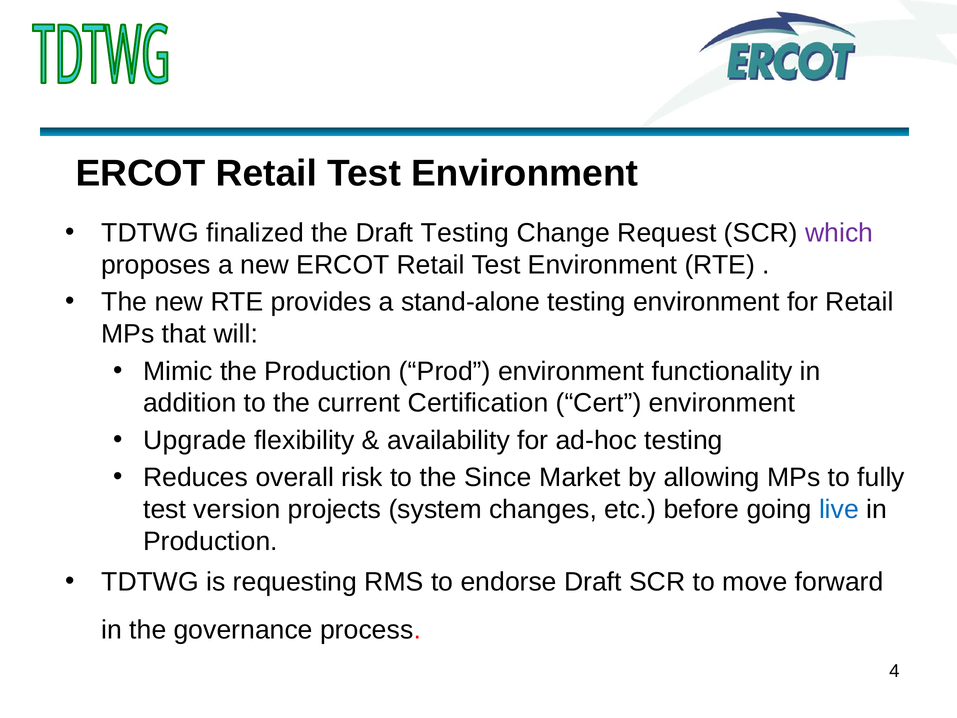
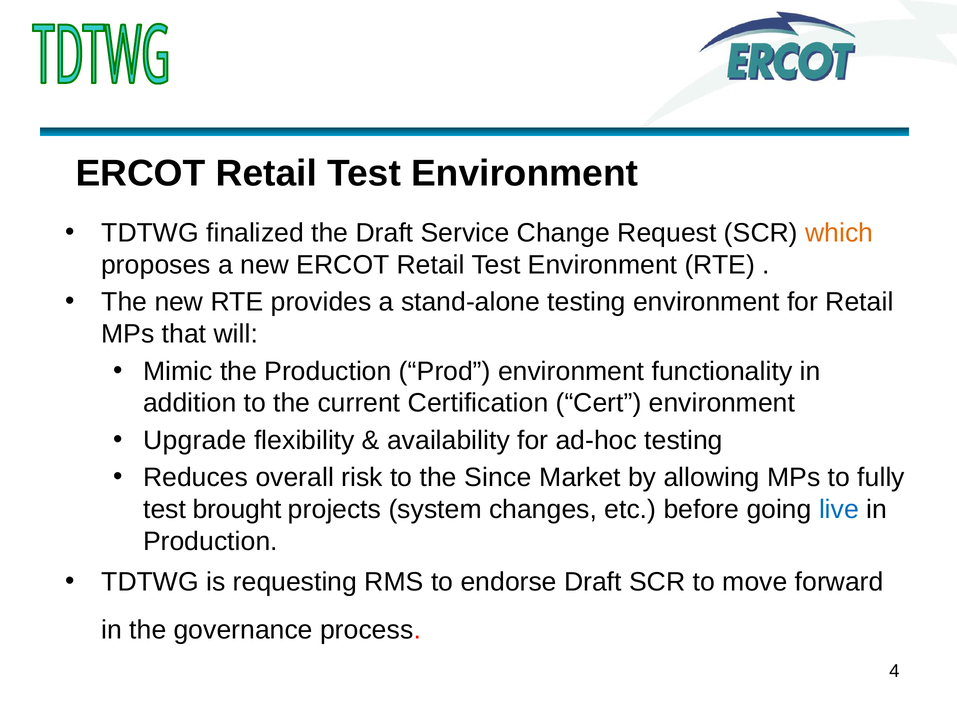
Draft Testing: Testing -> Service (465, 233)
which colour: purple -> orange (839, 233)
version: version -> brought (237, 509)
